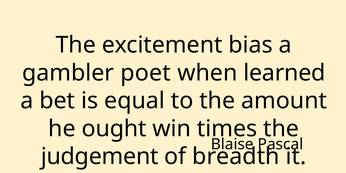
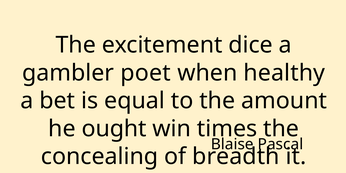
bias: bias -> dice (251, 45)
learned: learned -> healthy (284, 73)
judgement: judgement -> concealing (100, 157)
